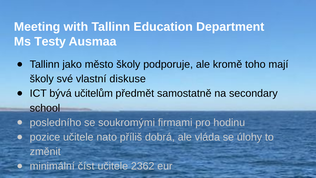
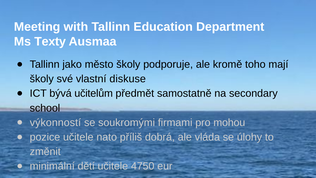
Testy: Testy -> Texty (50, 41)
posledního: posledního -> výkonností (55, 122)
hodinu: hodinu -> mohou (229, 122)
číst: číst -> dětí (86, 166)
2362: 2362 -> 4750 (143, 166)
